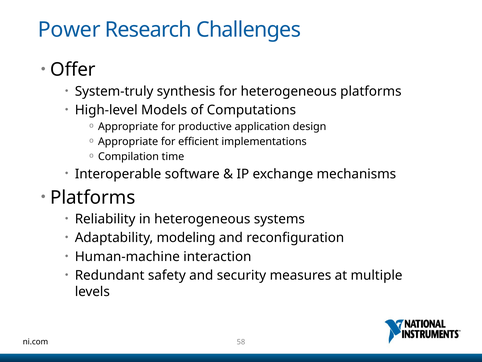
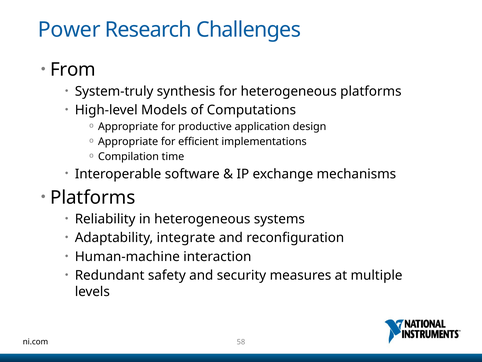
Offer: Offer -> From (73, 70)
modeling: modeling -> integrate (186, 238)
